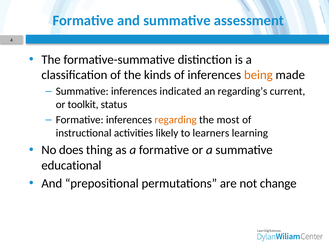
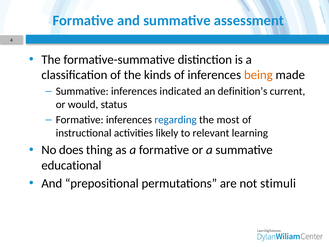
regarding’s: regarding’s -> definition’s (243, 91)
toolkit: toolkit -> would (83, 104)
regarding colour: orange -> blue (176, 120)
learners: learners -> relevant (211, 133)
change: change -> stimuli (278, 183)
